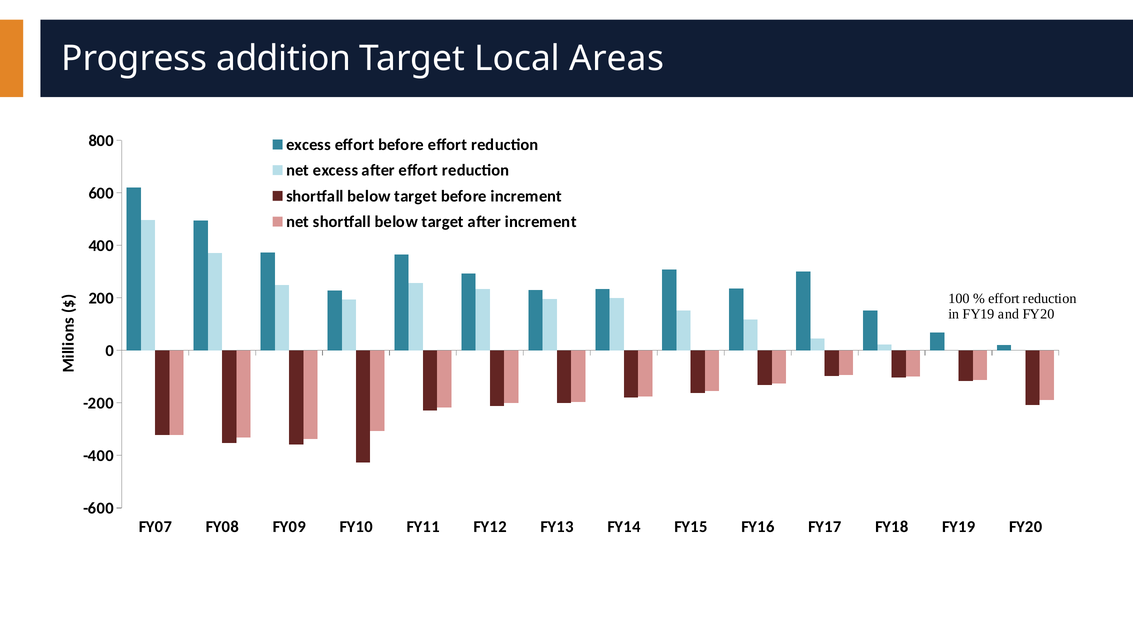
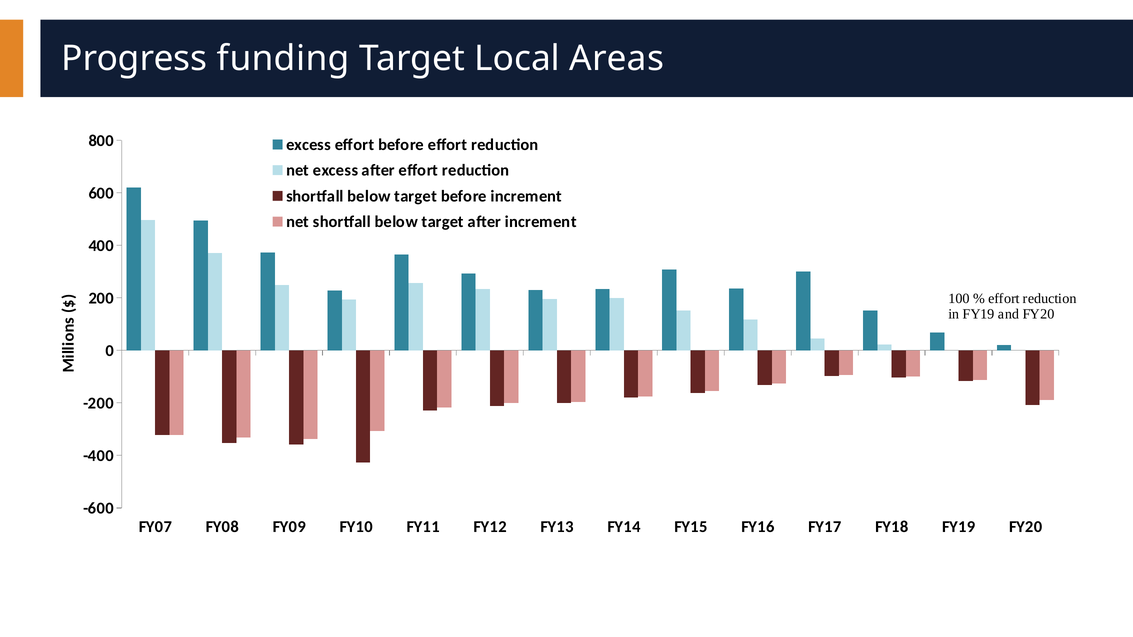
addition: addition -> funding (283, 59)
